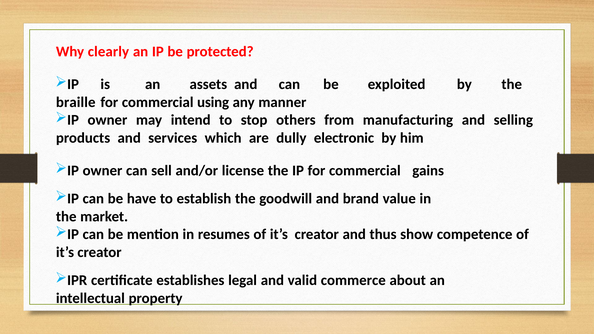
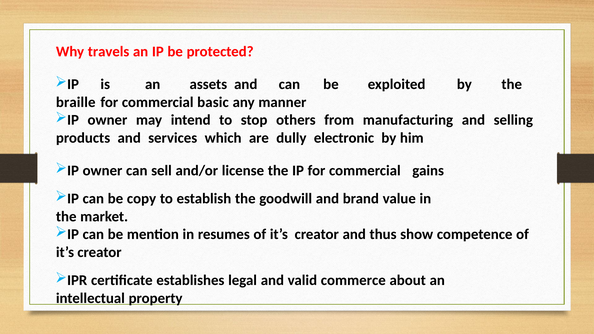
clearly: clearly -> travels (109, 52)
using: using -> basic (213, 102)
have: have -> copy (142, 199)
